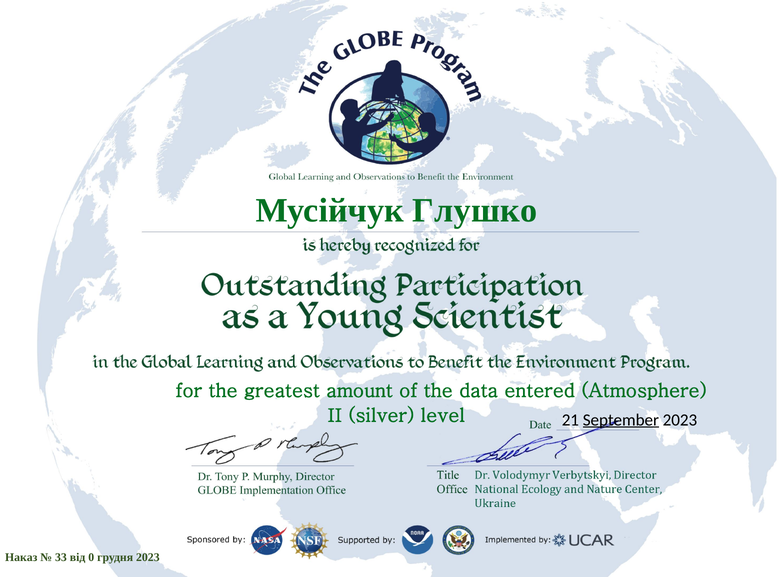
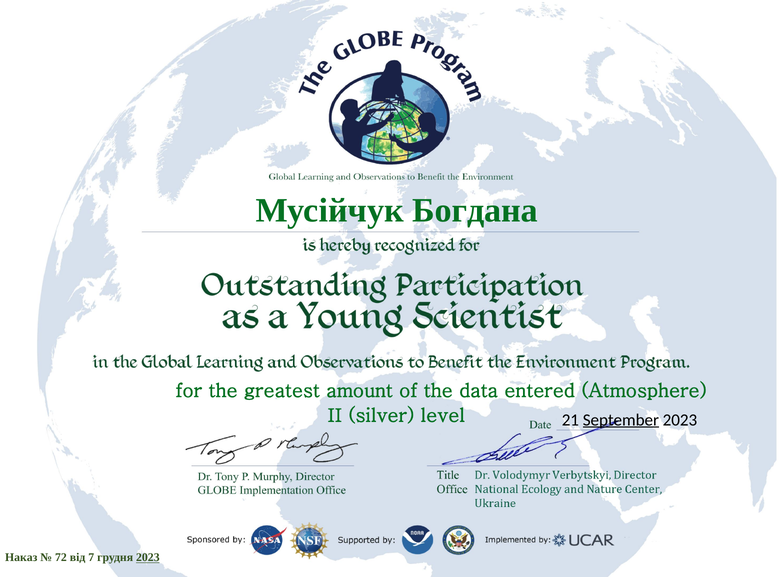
Глушко: Глушко -> Богдана (475, 210)
33: 33 -> 72 (61, 557)
0: 0 -> 7 (91, 557)
2023 underline: none -> present (148, 557)
